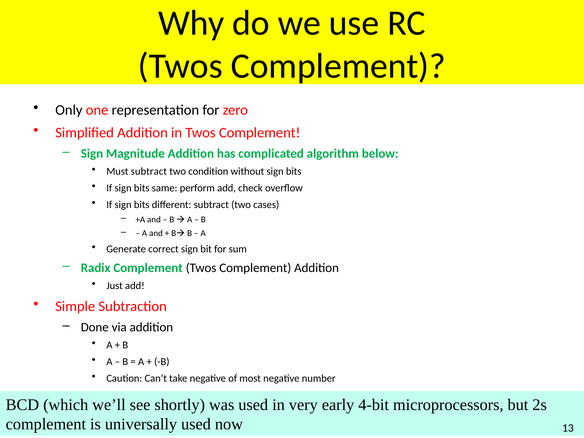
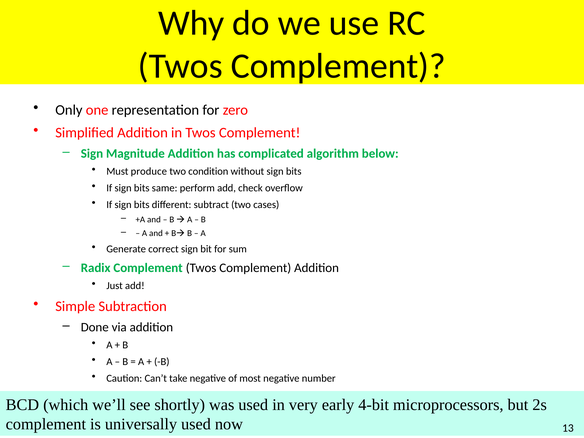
Must subtract: subtract -> produce (149, 171)
